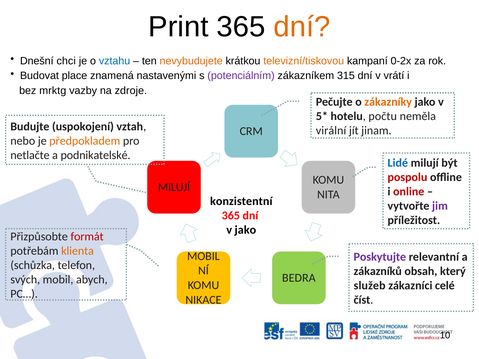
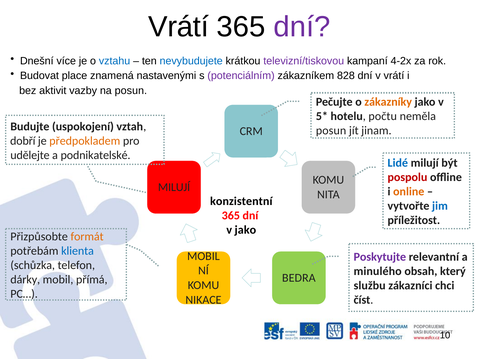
Print: Print -> Vrátí (179, 27)
dní colour: orange -> purple (302, 27)
chci: chci -> více (66, 61)
nevybudujete colour: orange -> blue (191, 61)
televizní/tiskovou colour: orange -> purple (304, 61)
0-2x: 0-2x -> 4-2x (401, 61)
315: 315 -> 828 (346, 76)
mrktg: mrktg -> aktivit (53, 91)
na zdroje: zdroje -> posun (131, 91)
virální: virální -> posun (331, 131)
nebo: nebo -> dobří (23, 141)
netlačte: netlačte -> udělejte (30, 155)
online colour: red -> orange (409, 192)
jim colour: purple -> blue (440, 206)
formát colour: red -> orange (87, 237)
klienta colour: orange -> blue (78, 251)
zákazníků: zákazníků -> minulého (378, 271)
svých: svých -> dárky (25, 280)
abych: abych -> přímá (92, 280)
služeb: služeb -> službu (370, 286)
celé: celé -> chci (445, 286)
